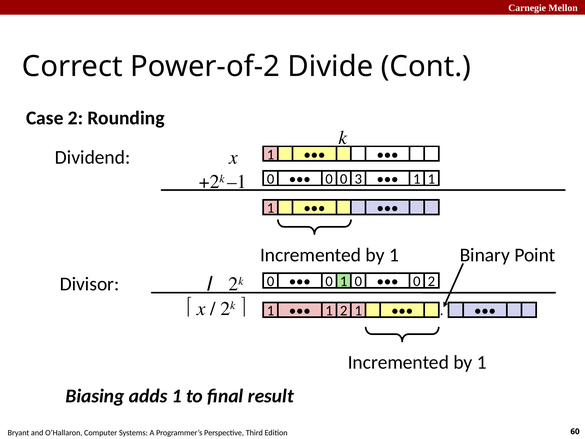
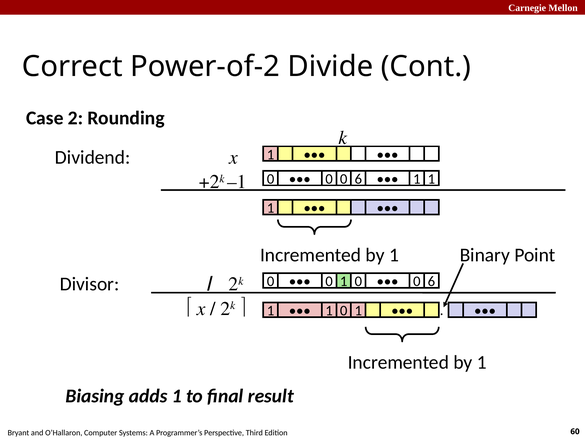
0 0 0 3: 3 -> 6 (358, 179)
1 0 0 2: 2 -> 6 (431, 281)
2: 2 -> 0 (344, 311)
